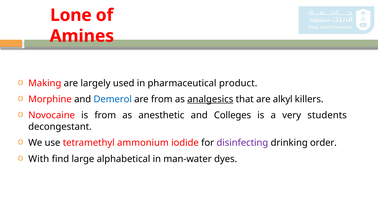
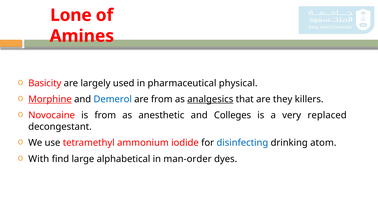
Making: Making -> Basicity (45, 83)
product: product -> physical (238, 83)
Morphine underline: none -> present (50, 99)
alkyl: alkyl -> they (283, 99)
students: students -> replaced (327, 115)
disinfecting colour: purple -> blue (242, 143)
order: order -> atom (323, 143)
man-water: man-water -> man-order (188, 159)
